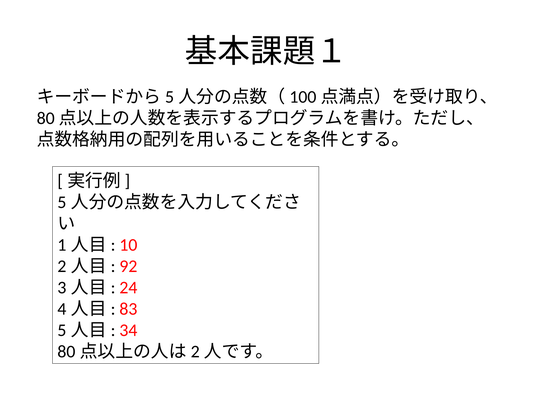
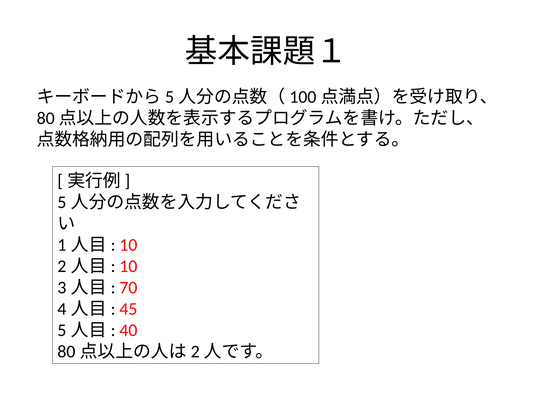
92: 92 -> 10 (128, 266)
24: 24 -> 70 (128, 287)
83: 83 -> 45 (128, 309)
34: 34 -> 40 (128, 330)
